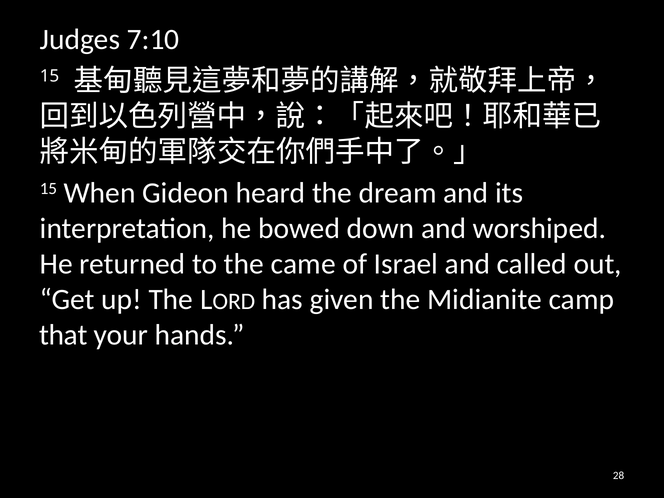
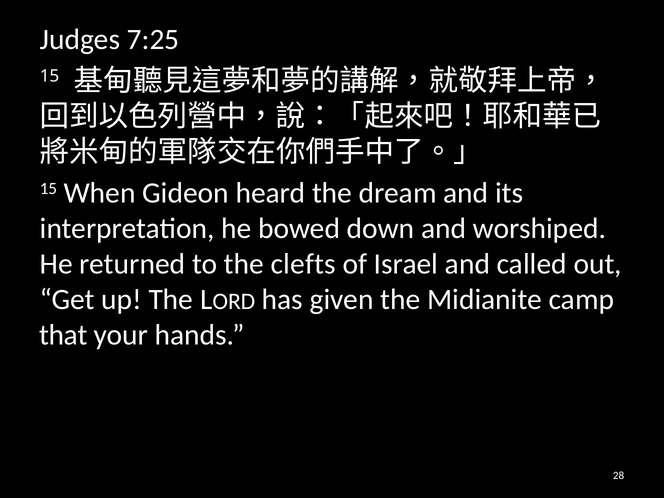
7:10: 7:10 -> 7:25 (153, 40)
came: came -> clefts (303, 264)
